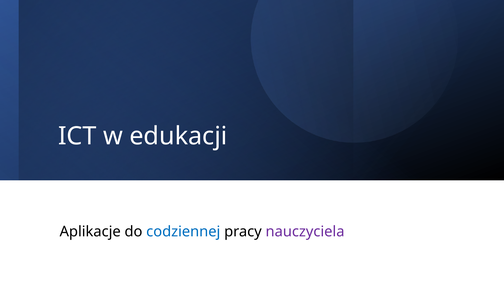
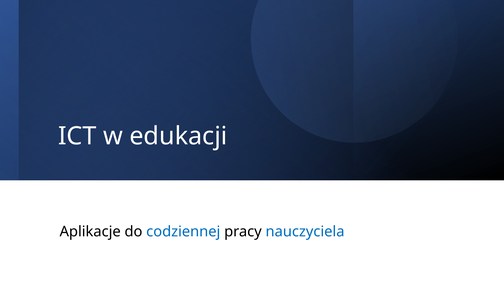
nauczyciela colour: purple -> blue (305, 231)
